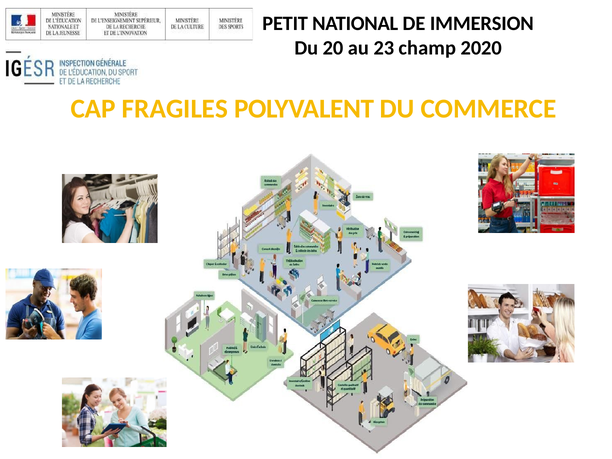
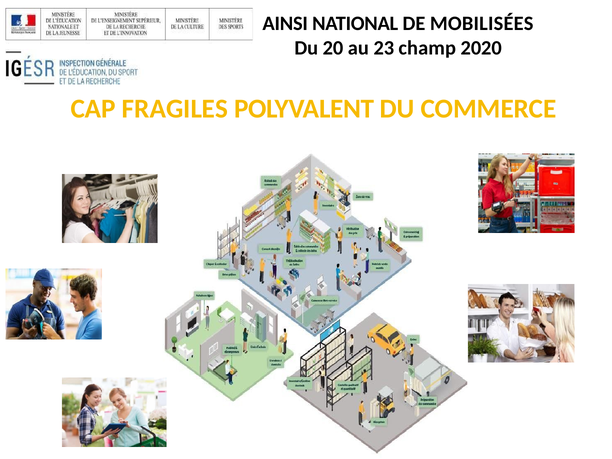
PETIT: PETIT -> AINSI (285, 23)
IMMERSION: IMMERSION -> MOBILISÉES (482, 23)
